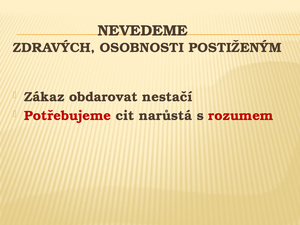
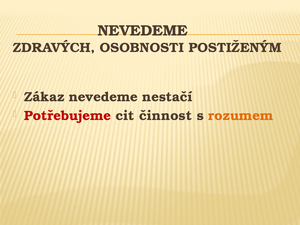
Zákaz obdarovat: obdarovat -> nevedeme (103, 97)
narůstá: narůstá -> činnost (166, 116)
rozumem colour: red -> orange (241, 116)
